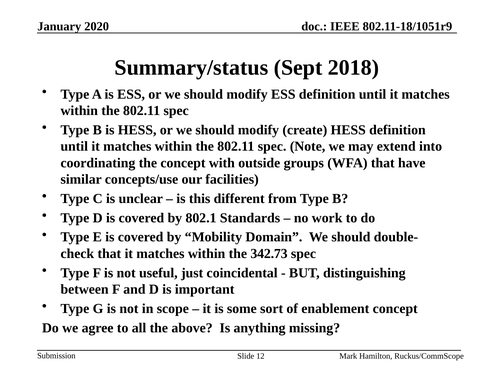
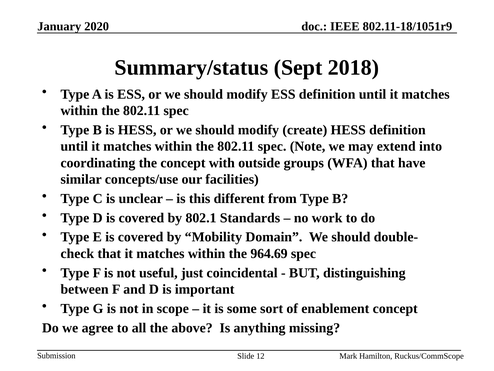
342.73: 342.73 -> 964.69 (269, 253)
